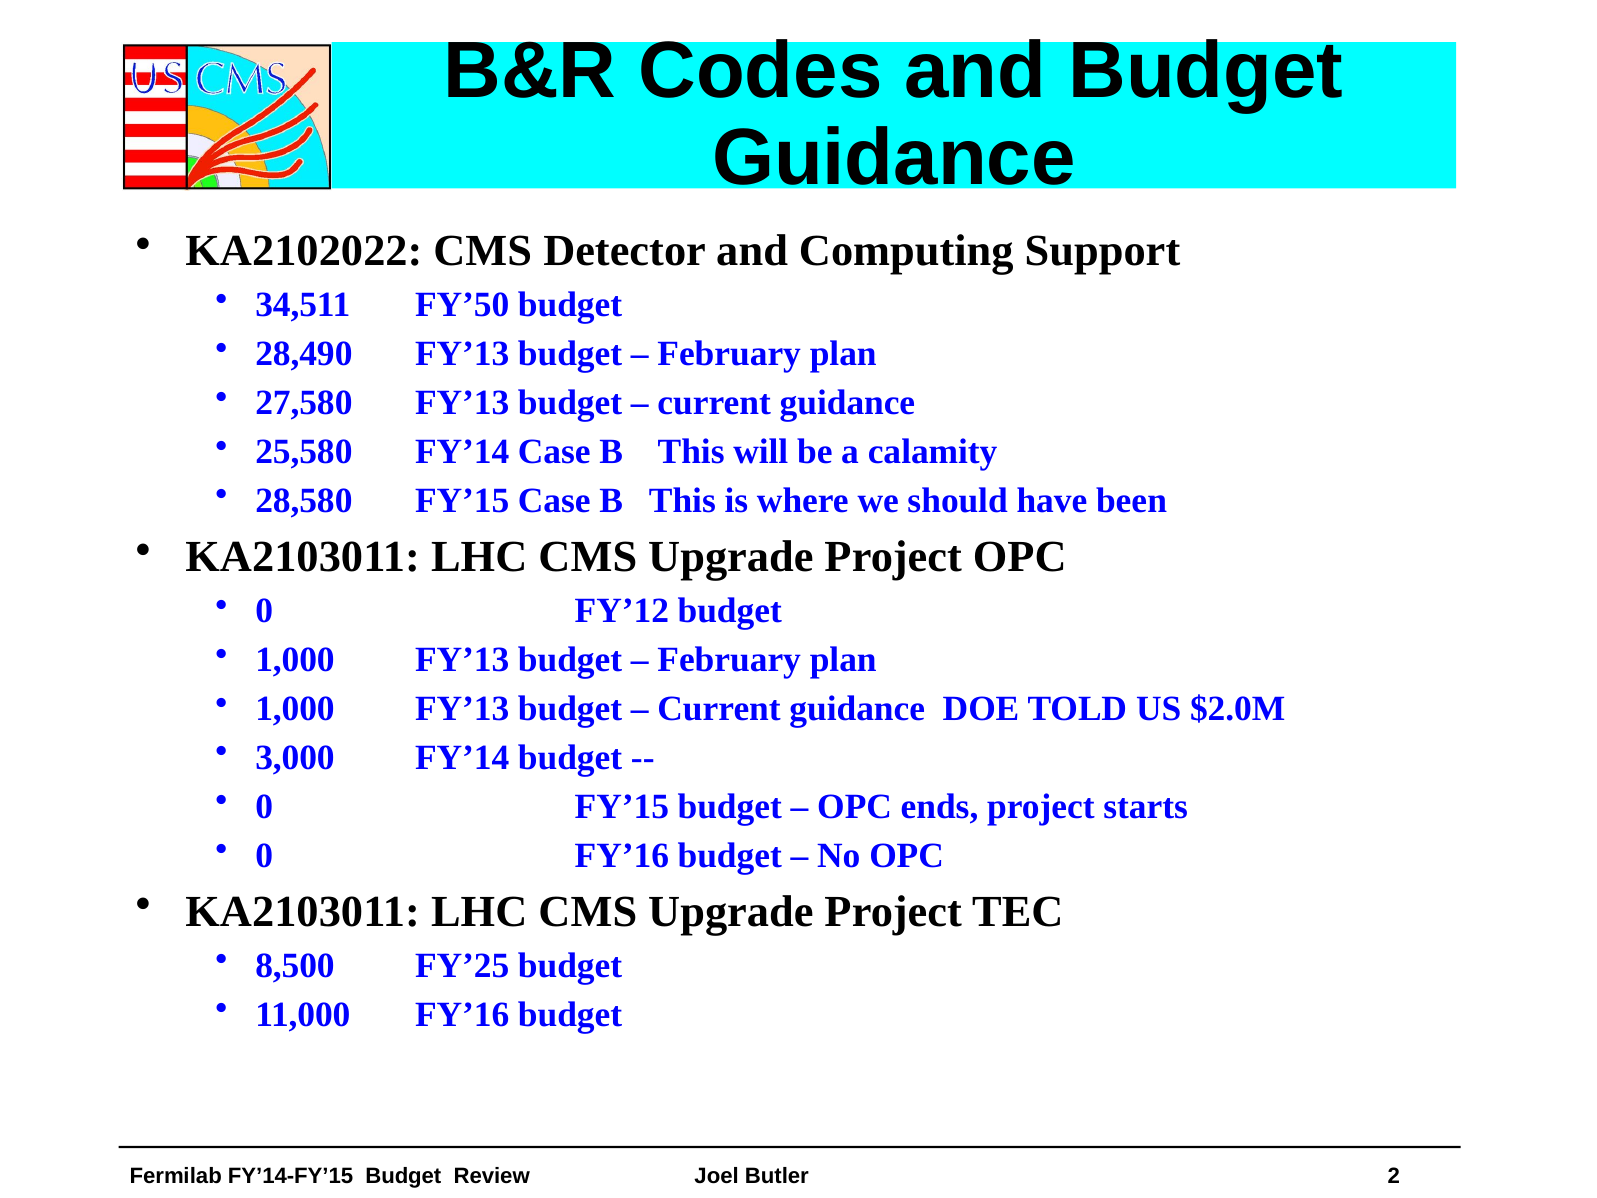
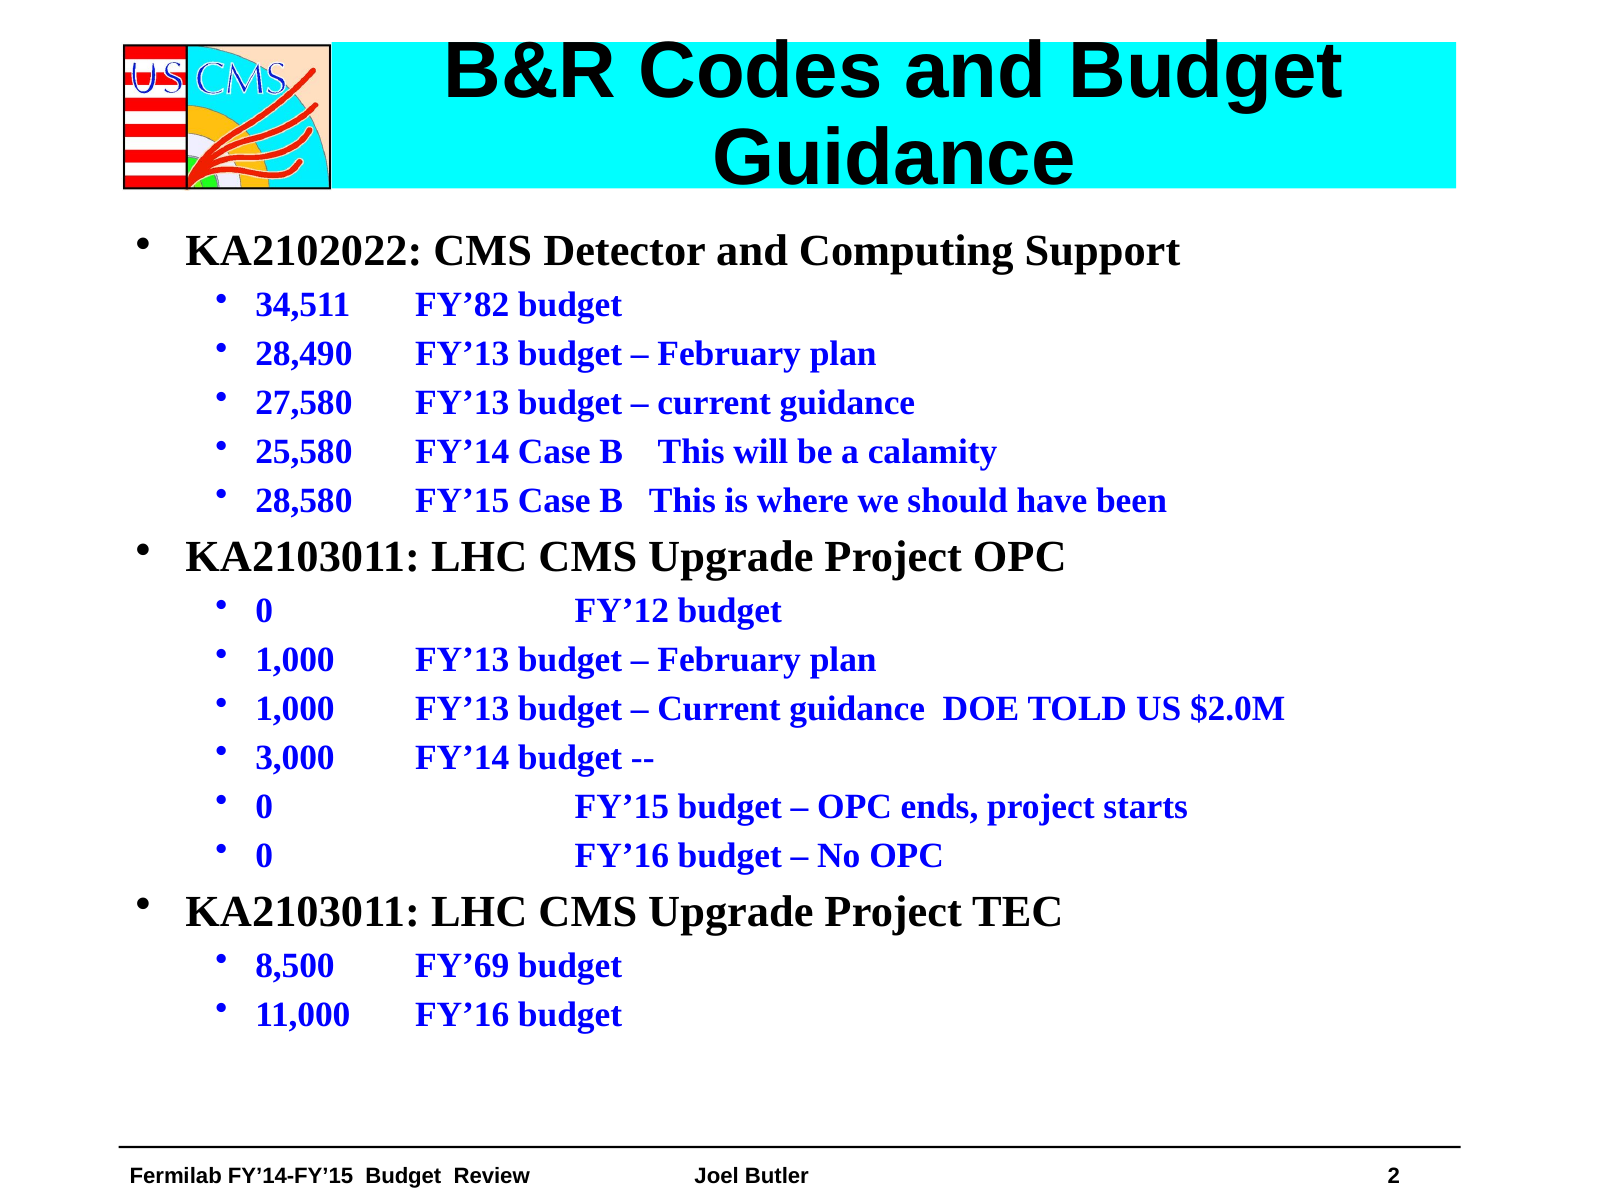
FY’50: FY’50 -> FY’82 (462, 305)
FY’25: FY’25 -> FY’69 (462, 965)
